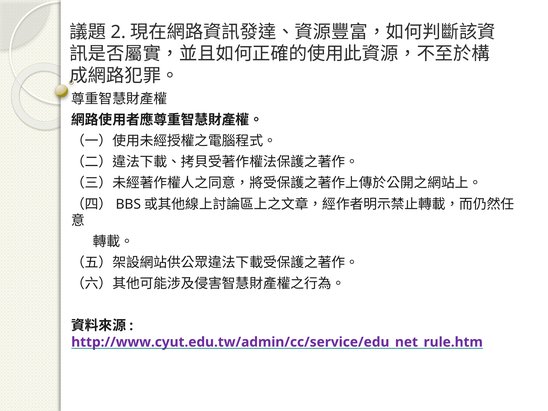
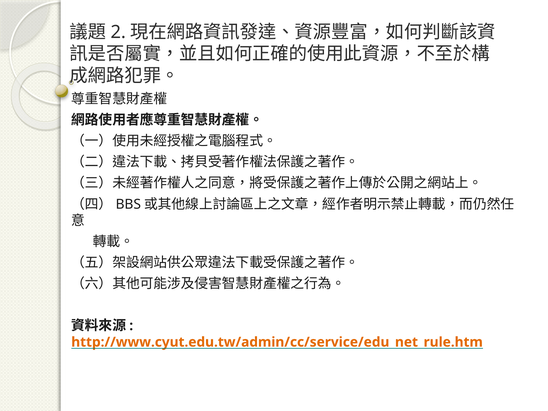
http://www.cyut.edu.tw/admin/cc/service/edu_net_rule.htm colour: purple -> orange (277, 342)
